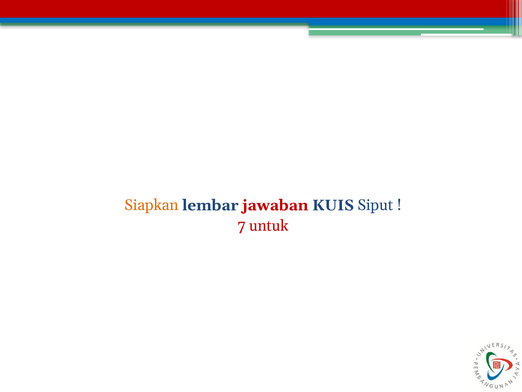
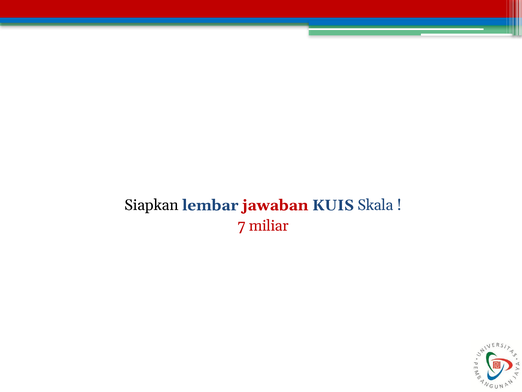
Siapkan colour: orange -> black (151, 205)
Siput: Siput -> Skala (375, 205)
untuk: untuk -> miliar (269, 225)
